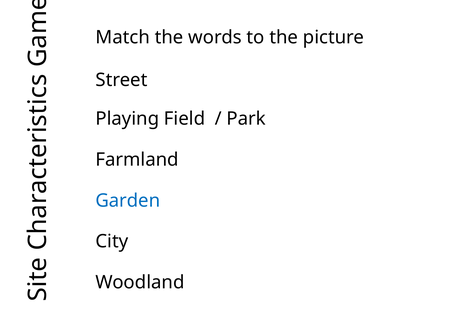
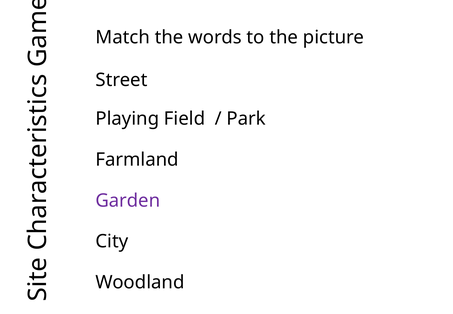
Garden colour: blue -> purple (128, 200)
